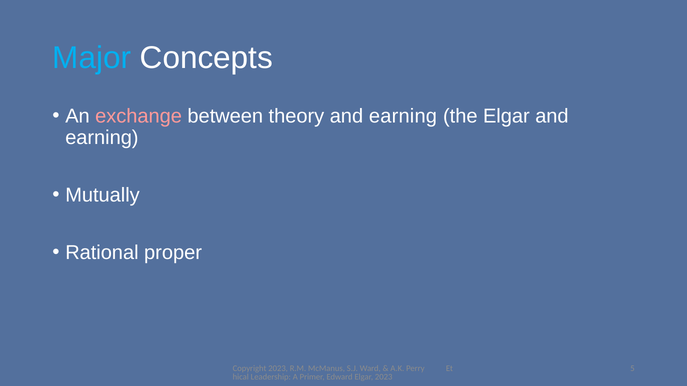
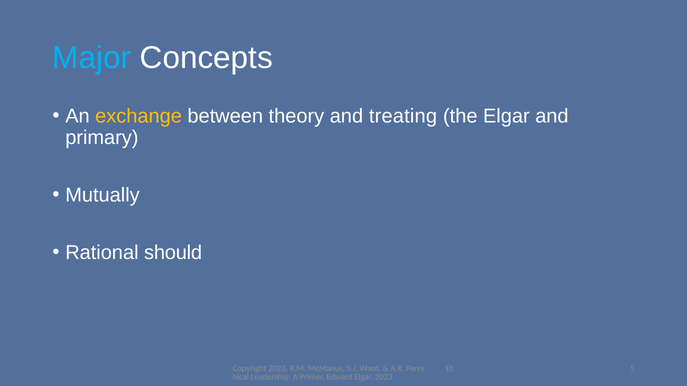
exchange colour: pink -> yellow (139, 116)
earning: earning -> treating (403, 116)
earning: earning -> primary (102, 138)
proper: proper -> should (173, 253)
